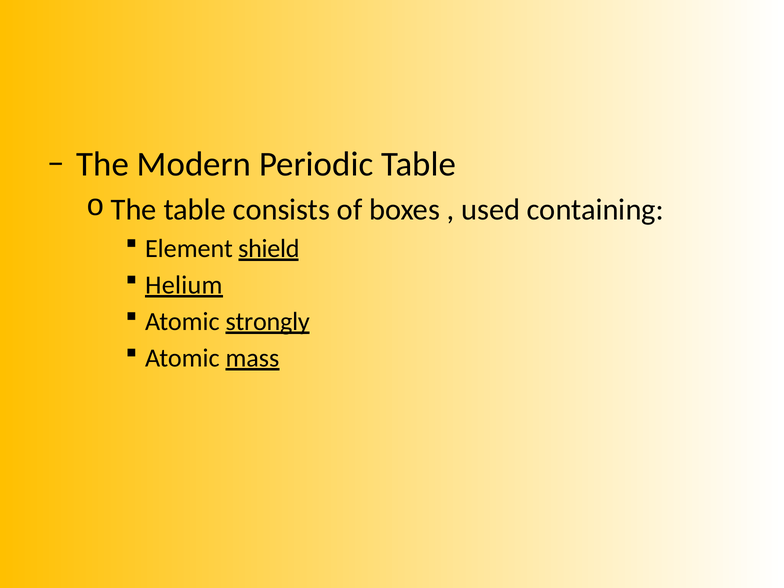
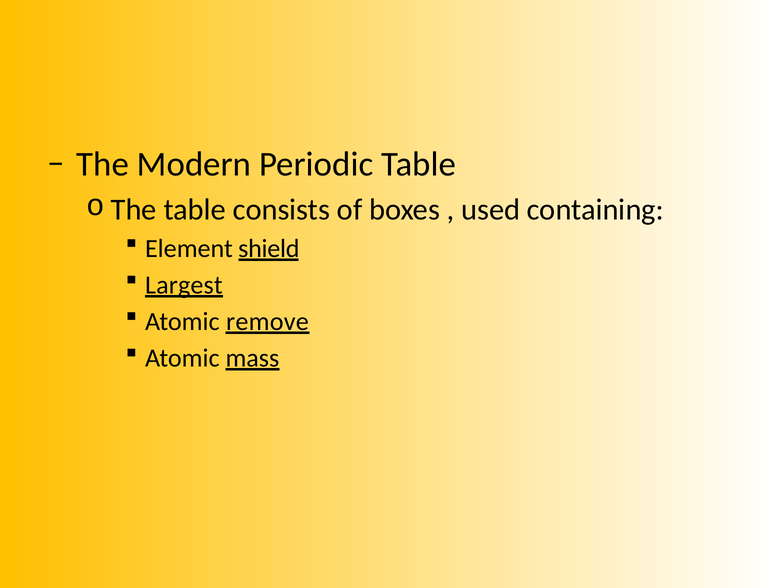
Helium: Helium -> Largest (184, 285)
strongly: strongly -> remove (267, 322)
